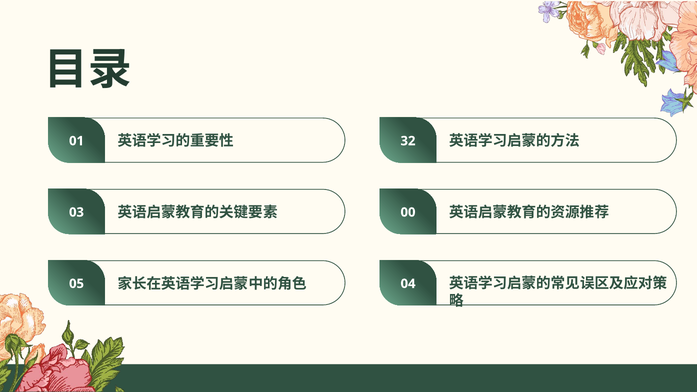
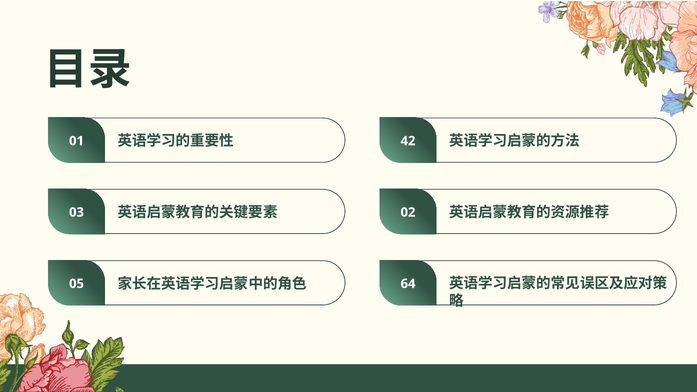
32: 32 -> 42 (408, 141)
00: 00 -> 02 (408, 212)
04: 04 -> 64 (408, 284)
